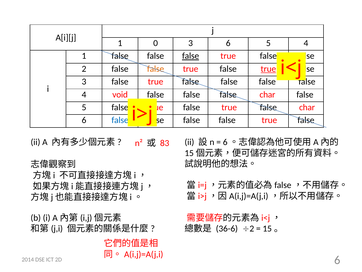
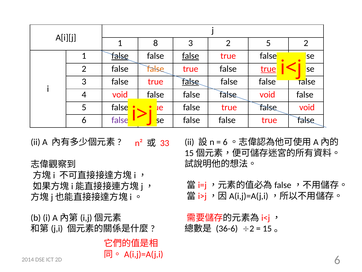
0: 0 -> 8 (156, 43)
3 6: 6 -> 2 (228, 43)
5 4: 4 -> 2 (306, 43)
false underline: none -> present (120, 56)
false underline: none -> present (191, 82)
false false char: char -> void (267, 94)
true false char: char -> void (307, 107)
false colour: blue -> purple (120, 120)
83: 83 -> 33 (165, 143)
